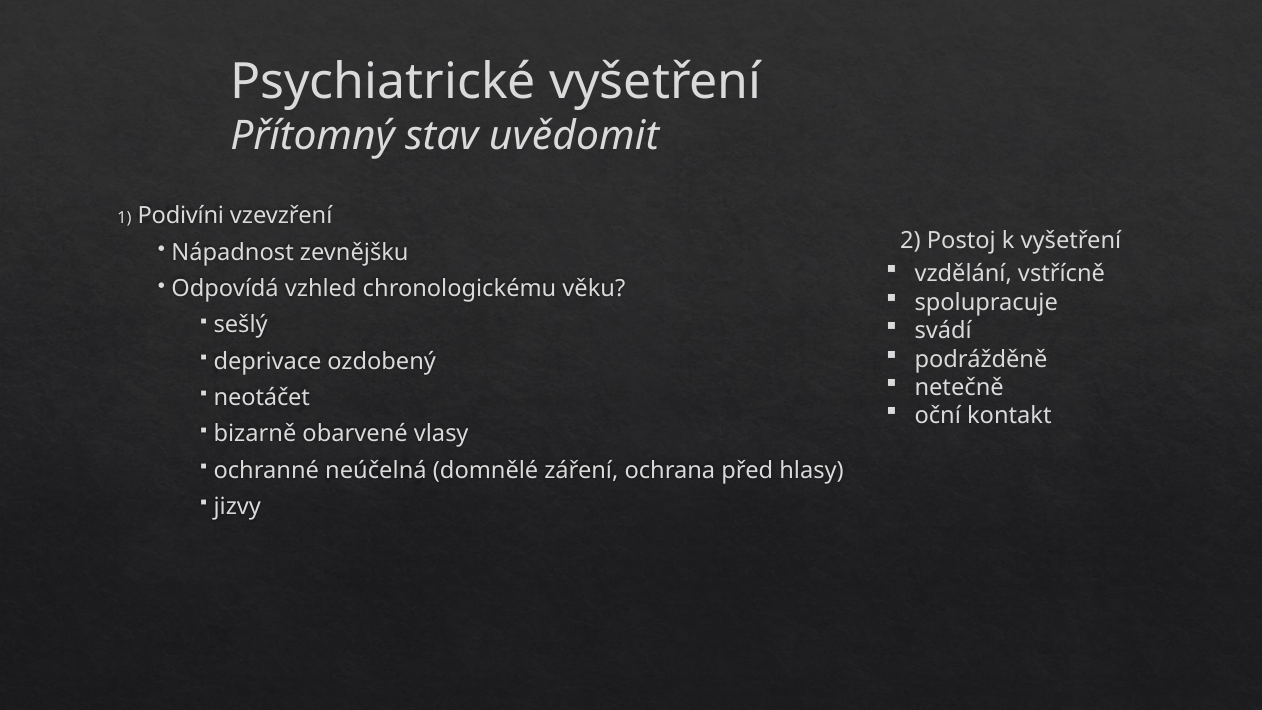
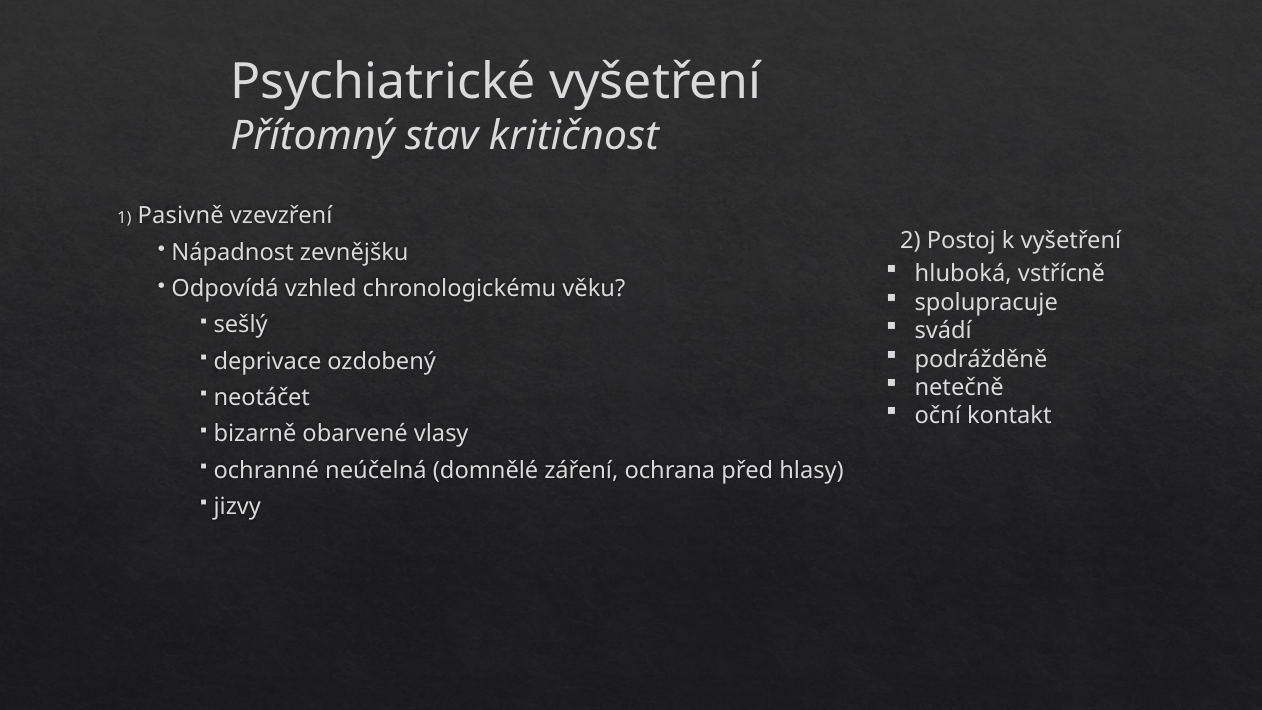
uvědomit: uvědomit -> kritičnost (574, 136)
Podivíni: Podivíni -> Pasivně (181, 216)
vzdělání: vzdělání -> hluboká (963, 274)
